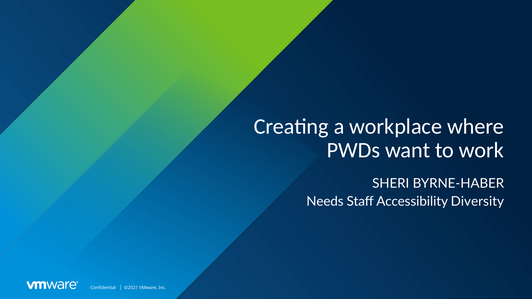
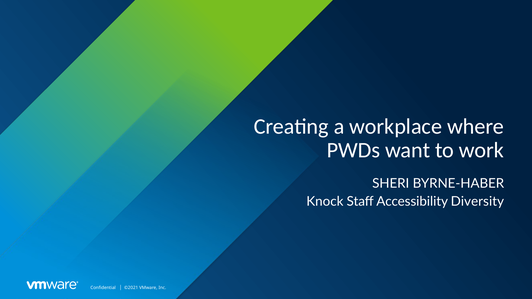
Needs: Needs -> Knock (325, 202)
